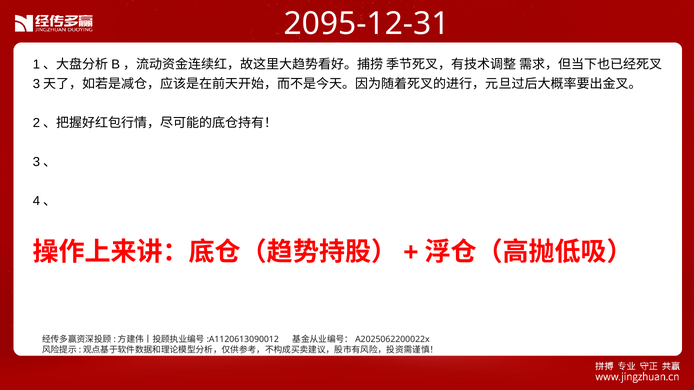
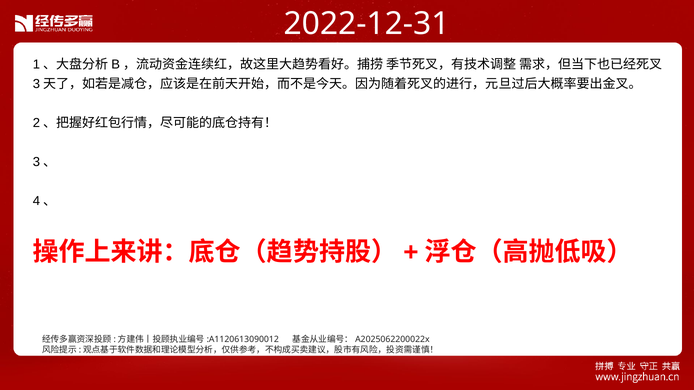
2095-12-31: 2095-12-31 -> 2022-12-31 (366, 24)
